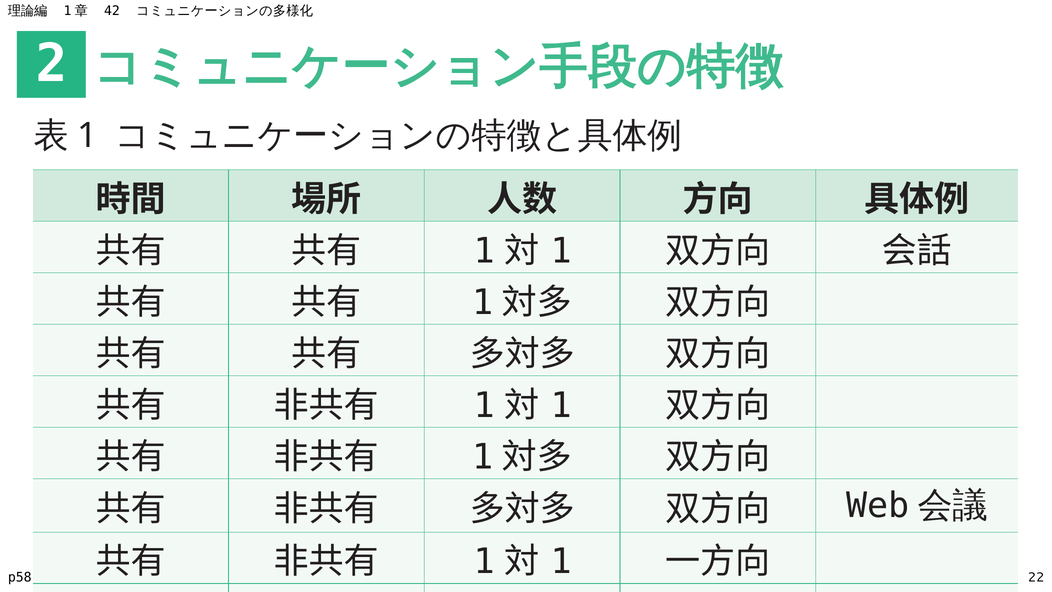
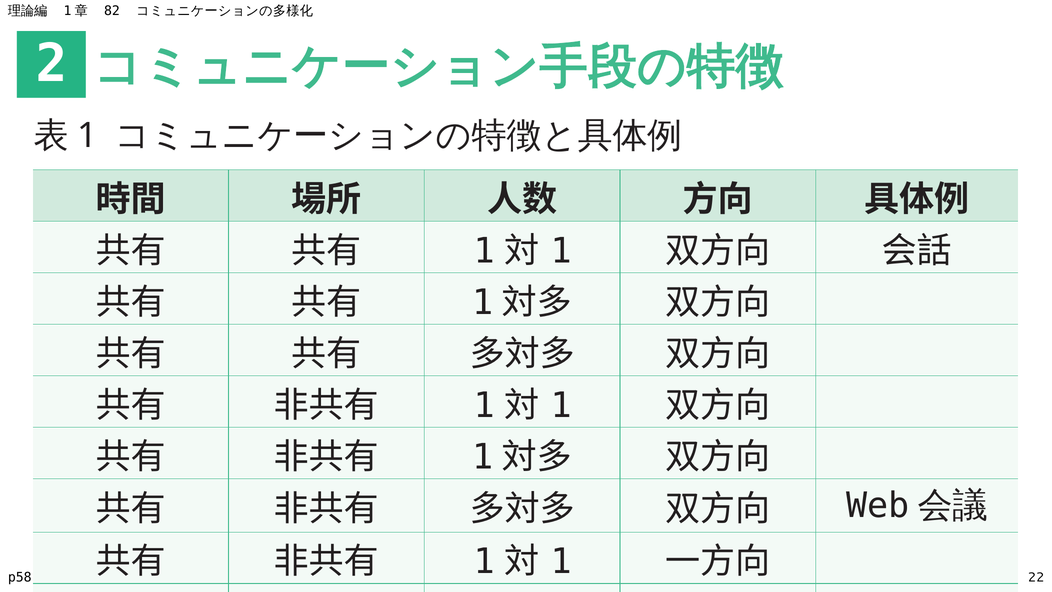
42: 42 -> 82 (112, 11)
